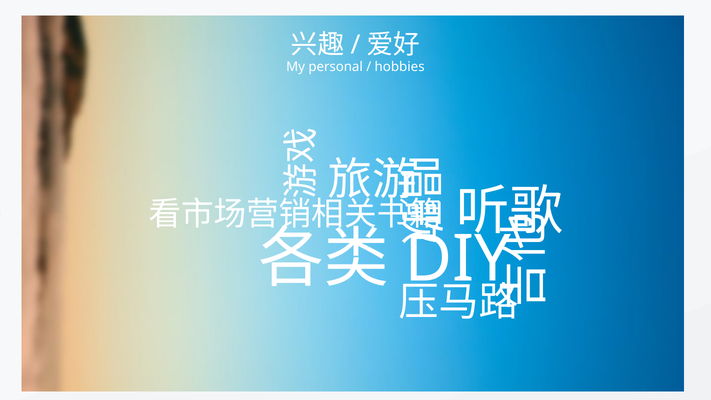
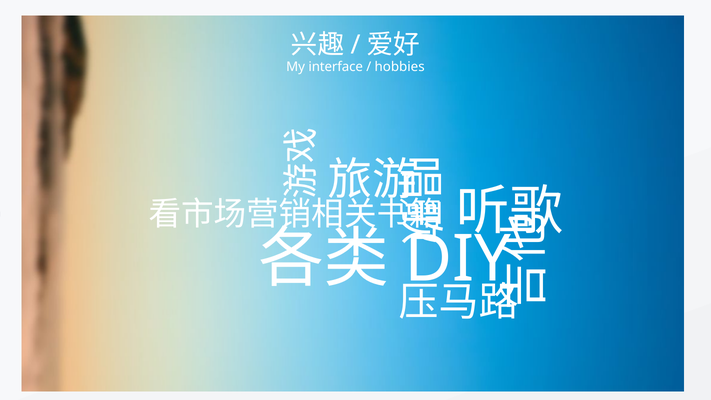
personal: personal -> interface (336, 67)
